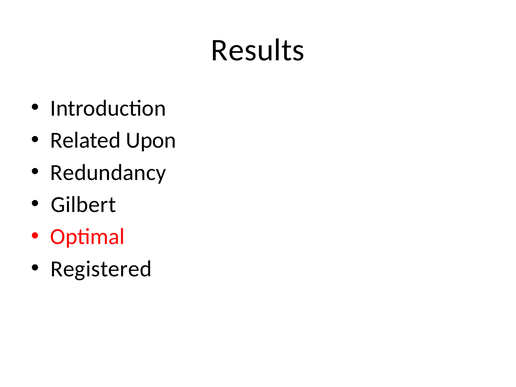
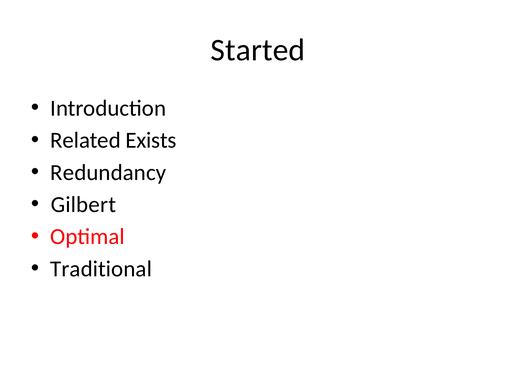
Results: Results -> Started (258, 50)
Upon: Upon -> Exists (151, 140)
Registered: Registered -> Traditional (101, 269)
